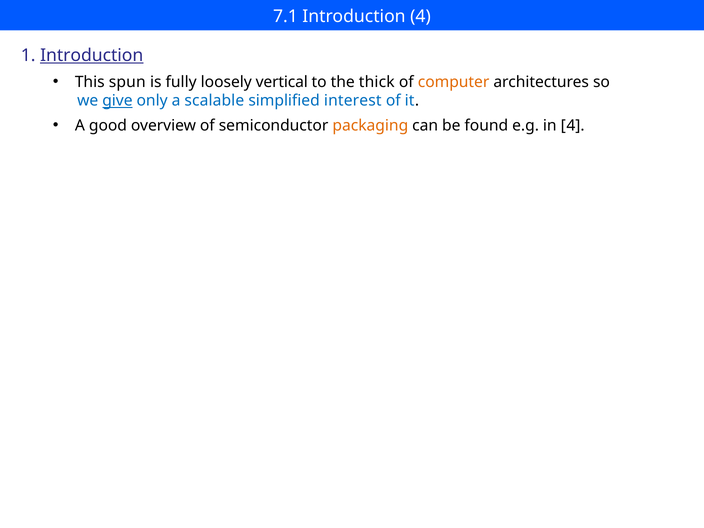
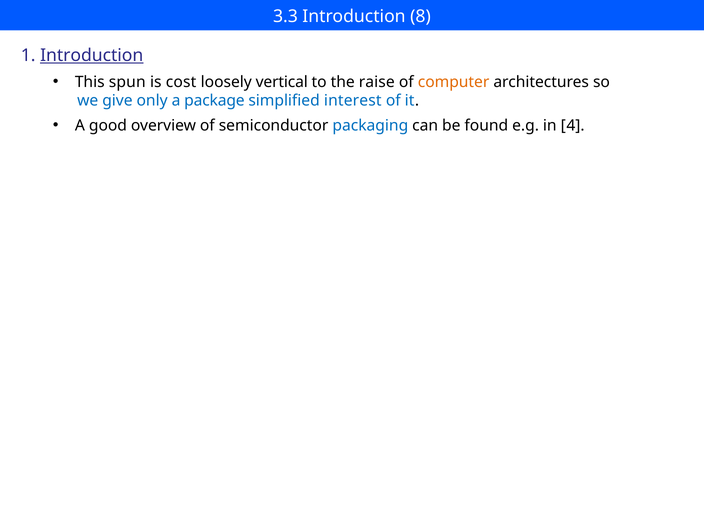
7.1: 7.1 -> 3.3 (285, 16)
Introduction 4: 4 -> 8 (420, 16)
fully: fully -> cost (181, 82)
thick: thick -> raise (377, 82)
give underline: present -> none (117, 101)
scalable: scalable -> package (214, 101)
packaging colour: orange -> blue (370, 125)
